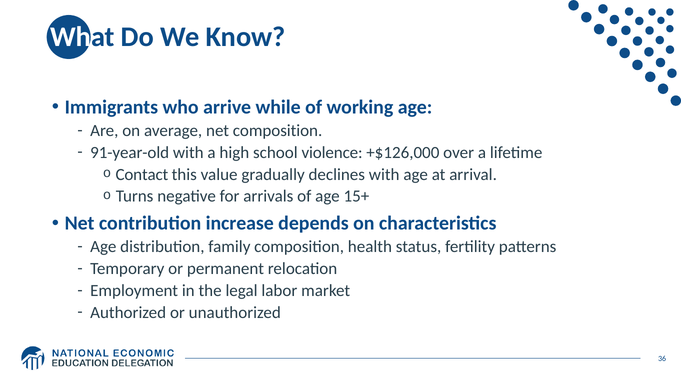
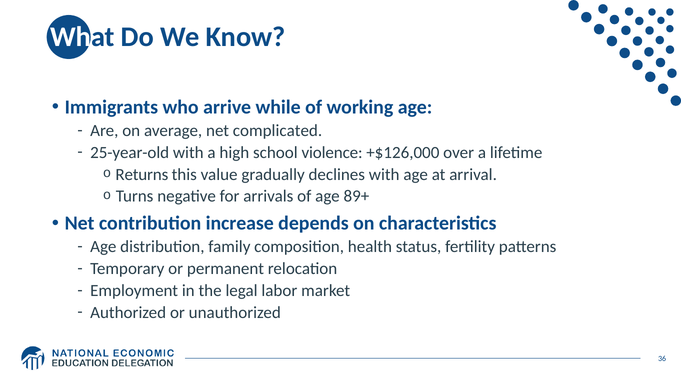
net composition: composition -> complicated (278, 131)
91-year-old: 91-year-old -> 25-year-old (130, 153)
Contact: Contact -> Returns (142, 174)
15+: 15+ -> 89+ (356, 196)
